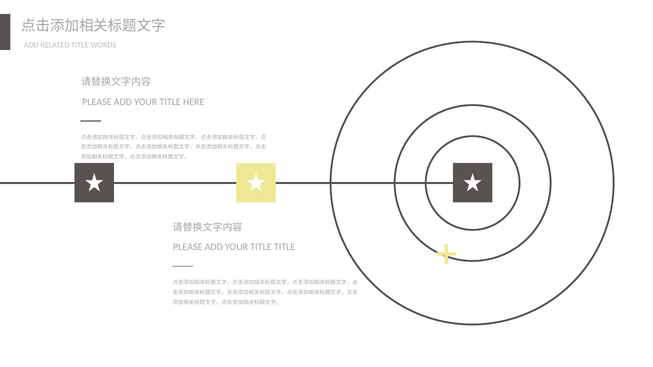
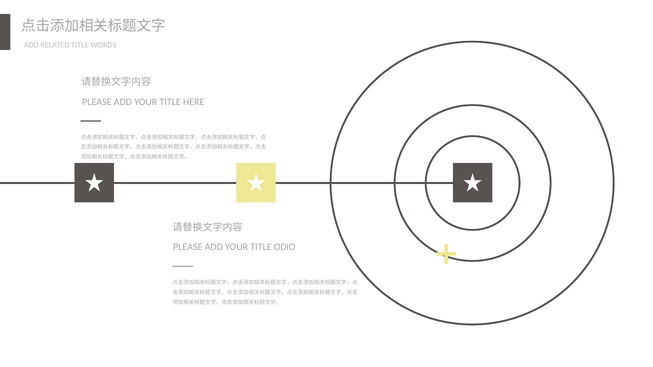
TITLE TITLE: TITLE -> ODIO (285, 247)
